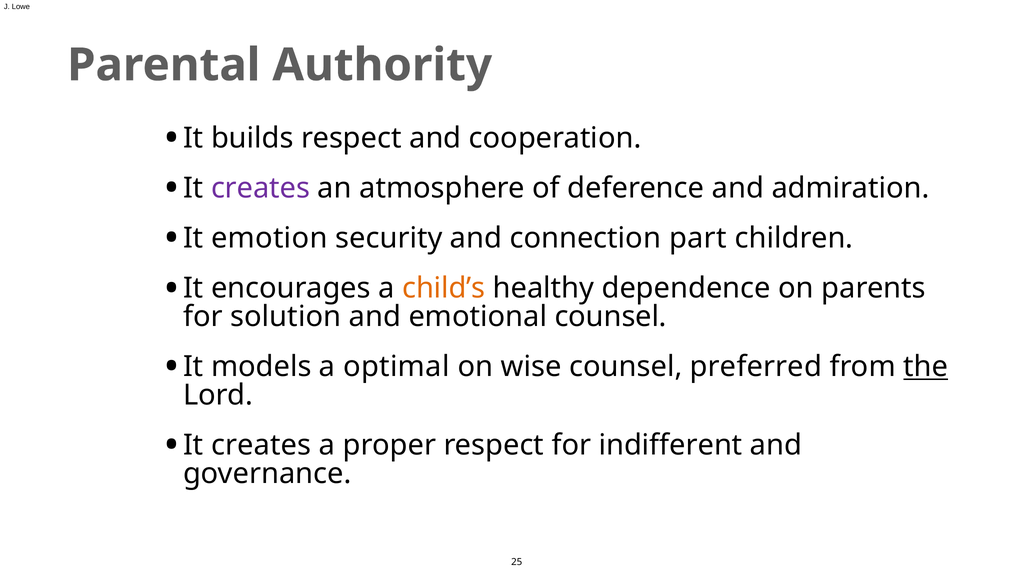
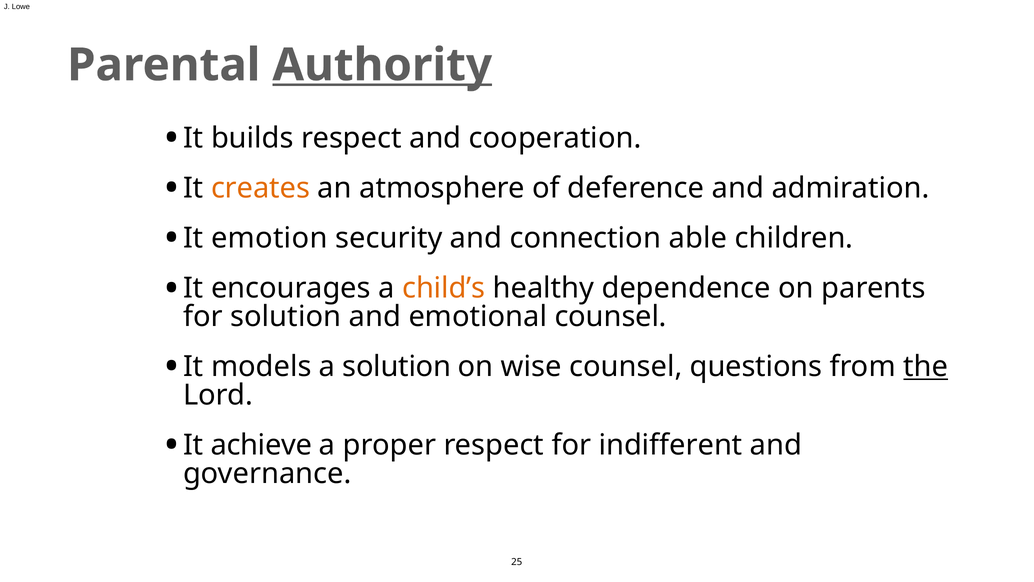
Authority underline: none -> present (382, 65)
creates colour: purple -> orange (260, 188)
part: part -> able (698, 238)
a optimal: optimal -> solution (397, 367)
preferred: preferred -> questions (756, 367)
creates: creates -> achieve (261, 445)
